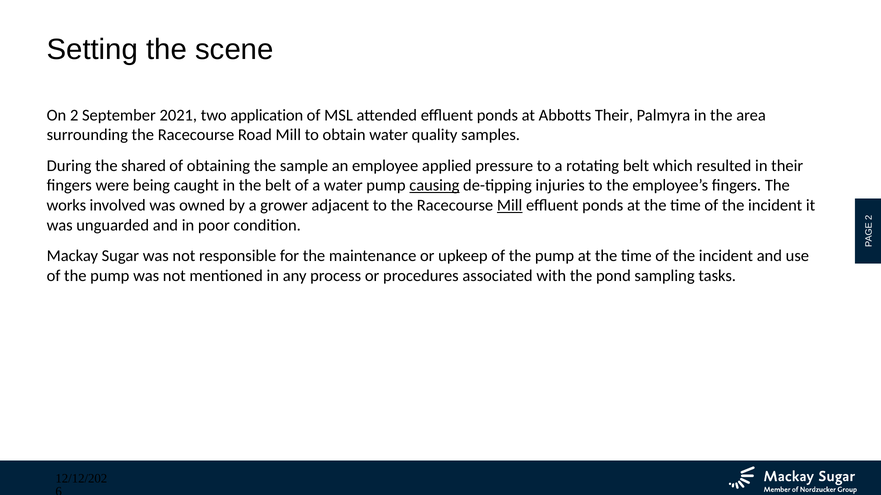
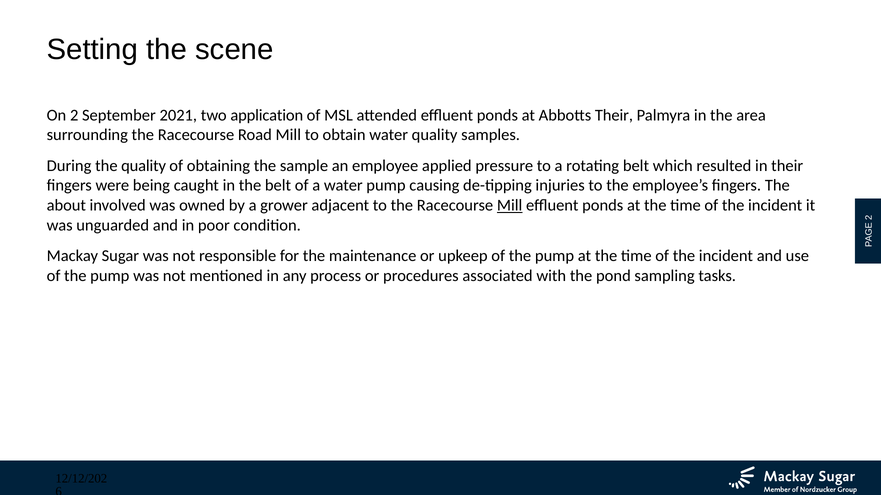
the shared: shared -> quality (144, 166)
causing underline: present -> none (434, 186)
works: works -> about (66, 206)
